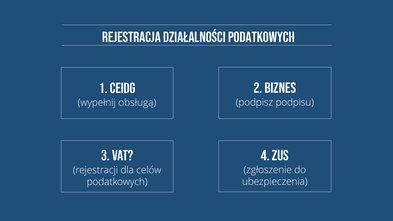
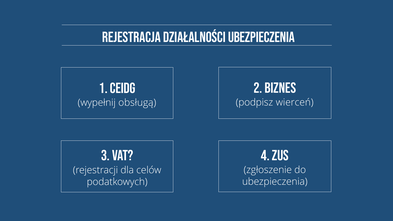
działalności podatkowych: podatkowych -> ubezpieczenia (261, 37)
podpisu: podpisu -> wierceń (295, 102)
